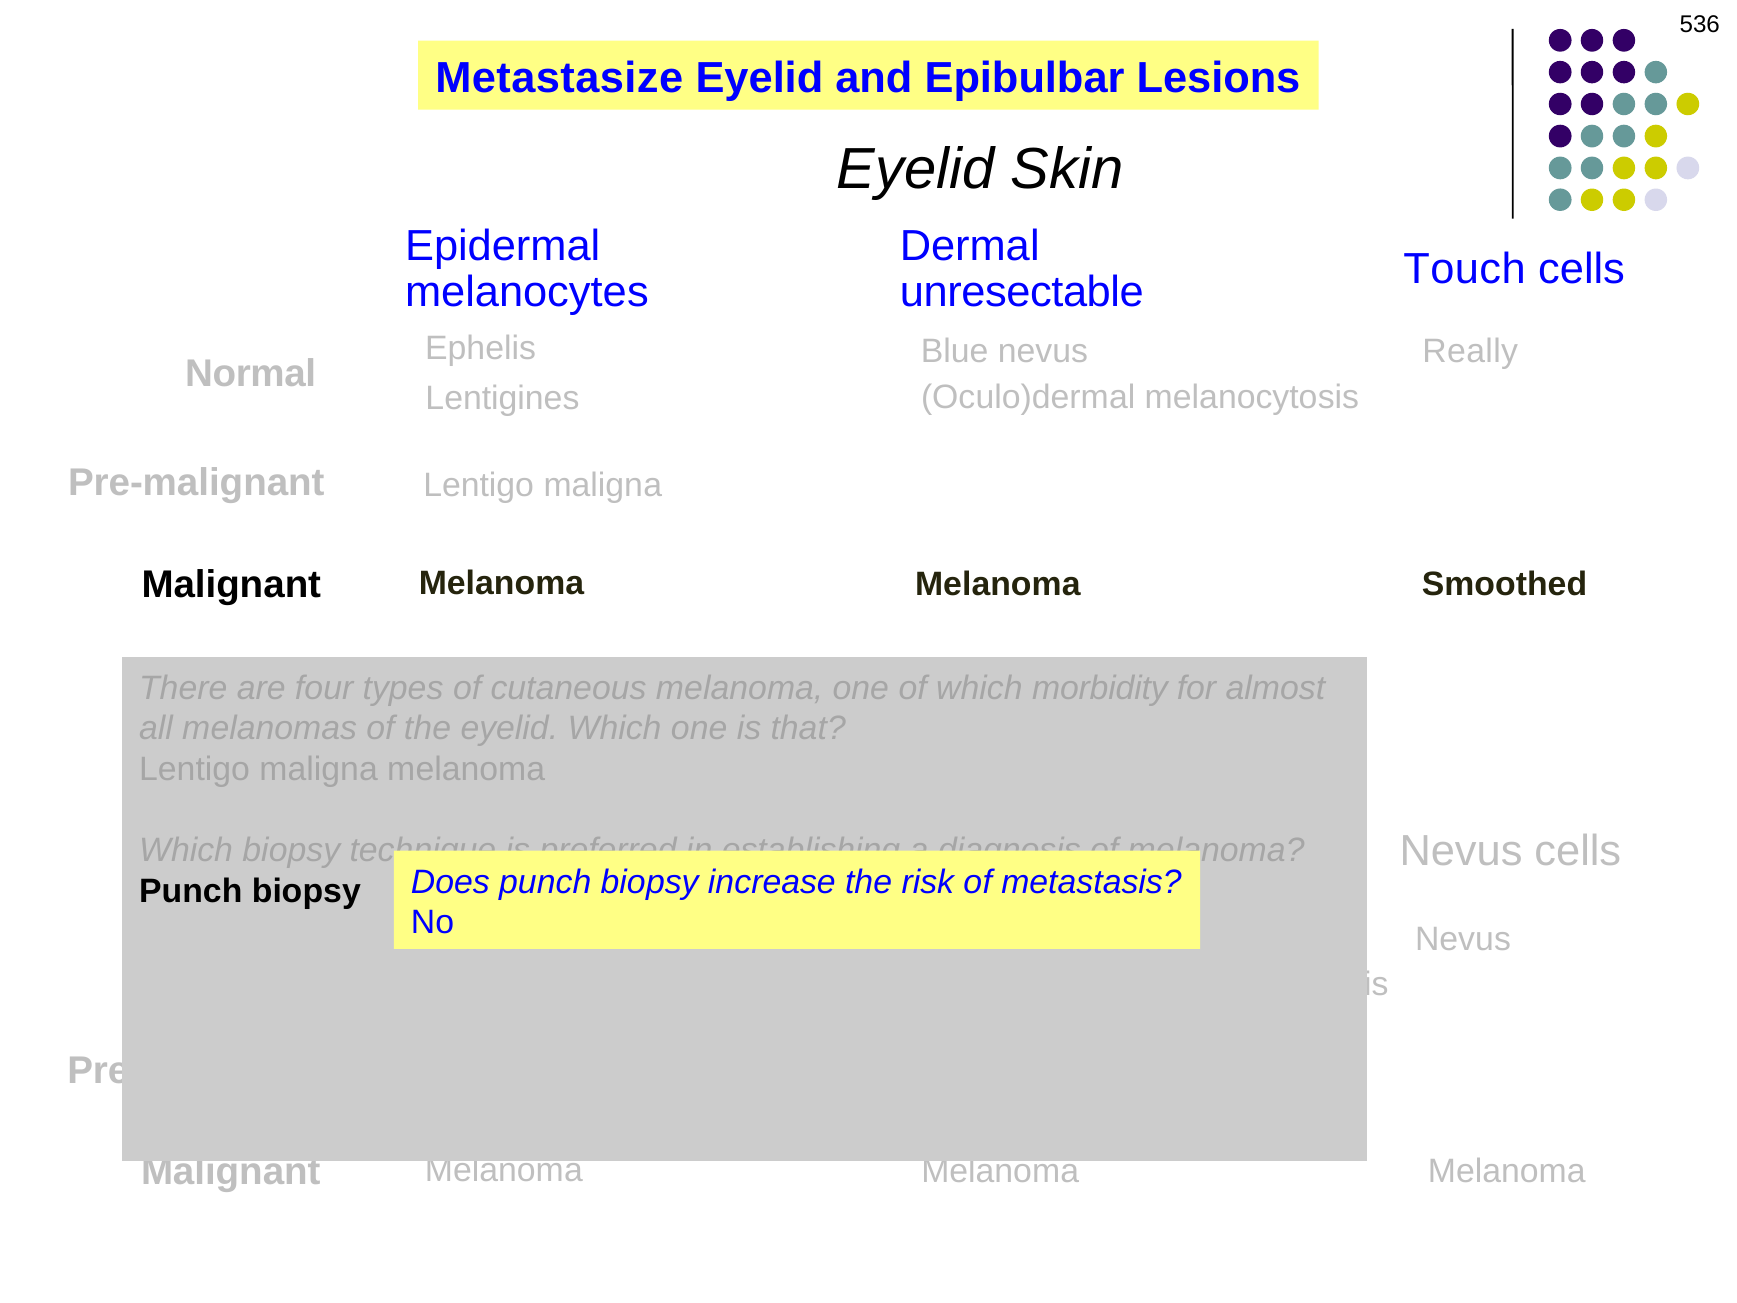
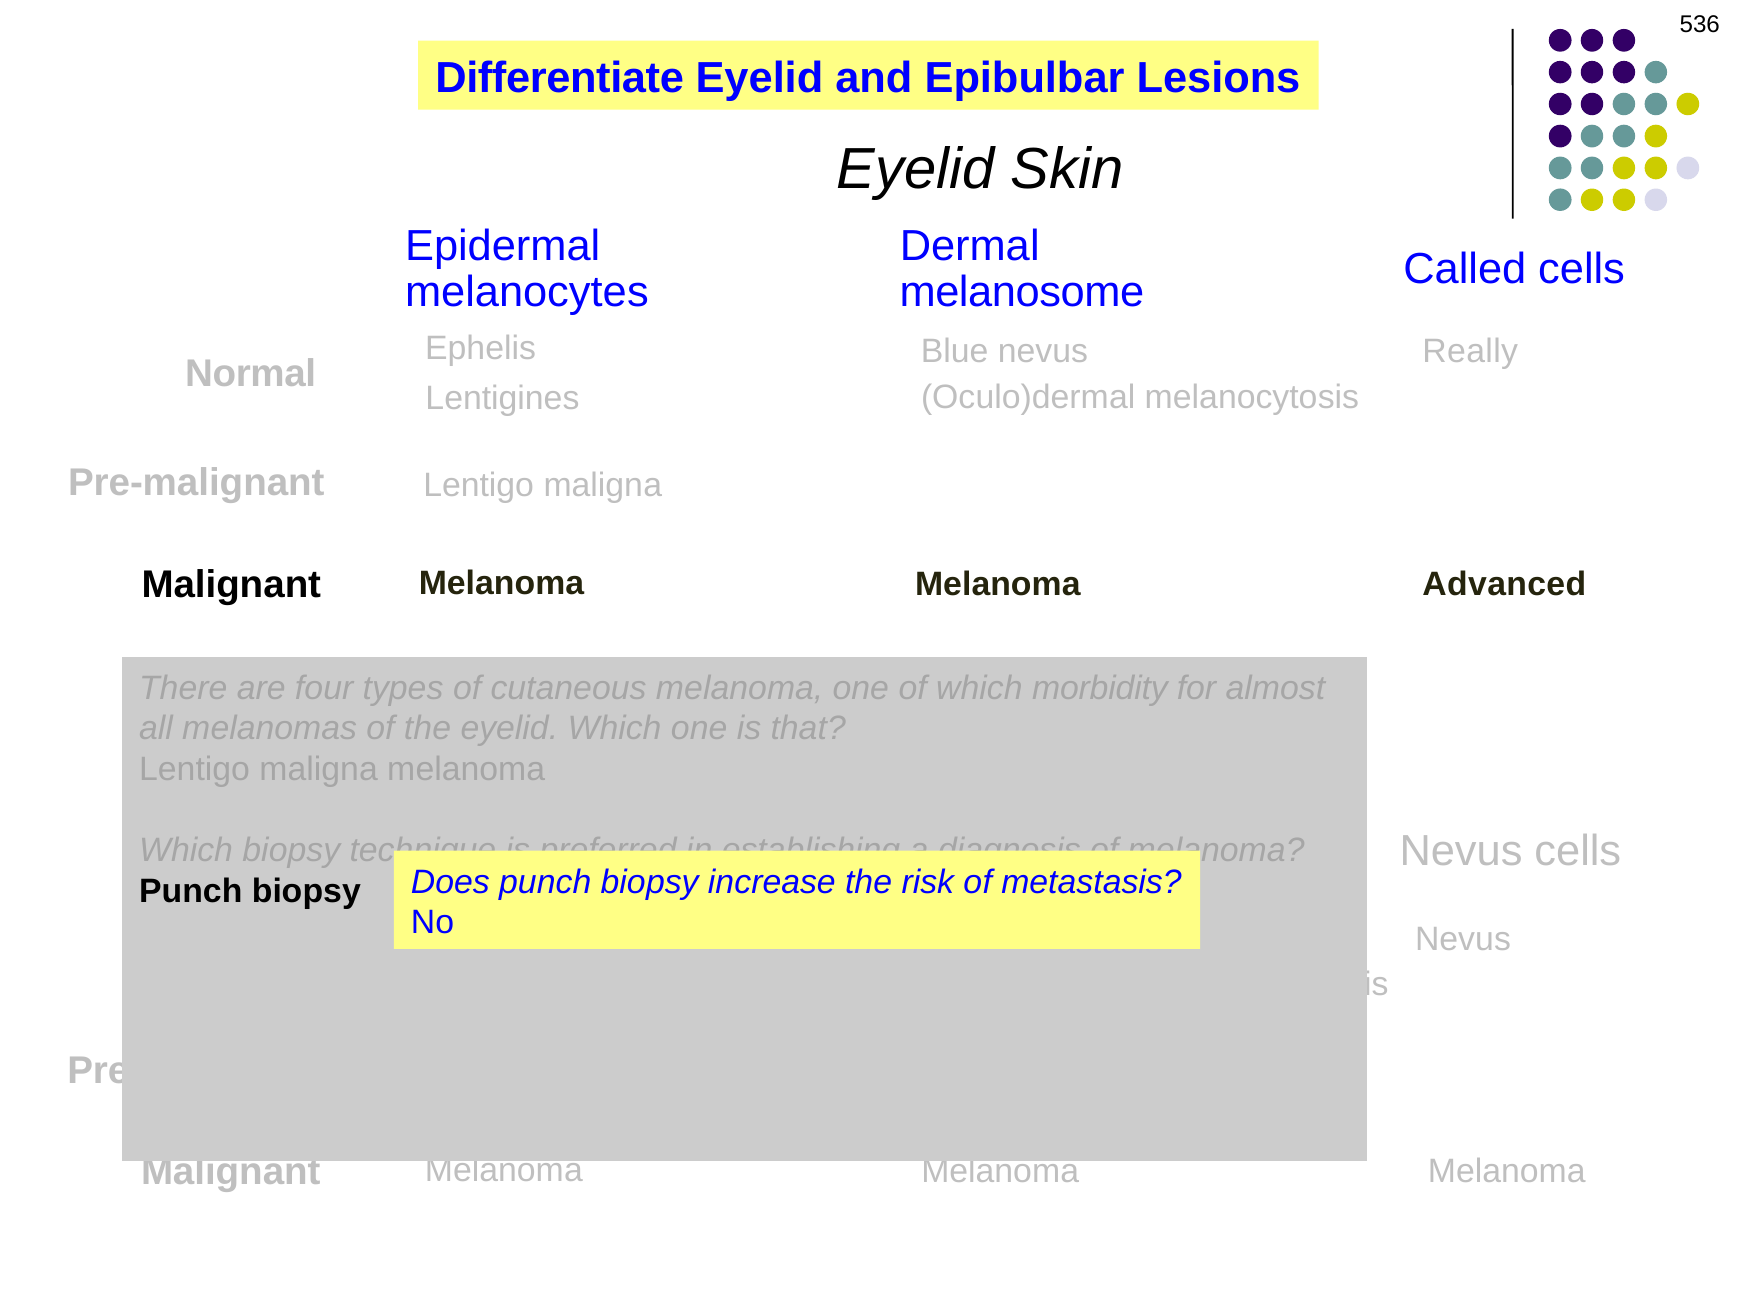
Metastasize: Metastasize -> Differentiate (560, 78)
Touch: Touch -> Called (1465, 269)
unresectable: unresectable -> melanosome (1022, 292)
Smoothed: Smoothed -> Advanced (1504, 584)
